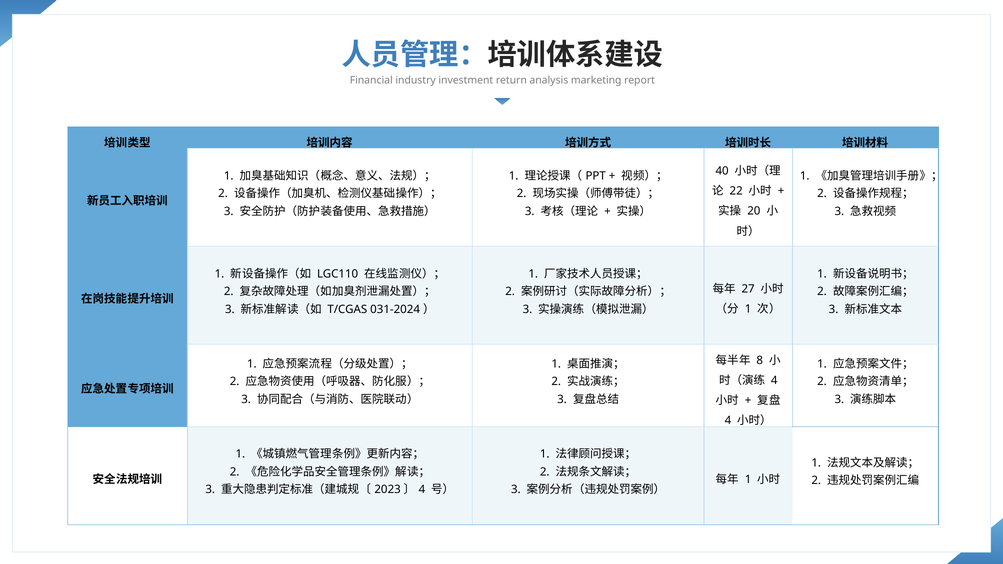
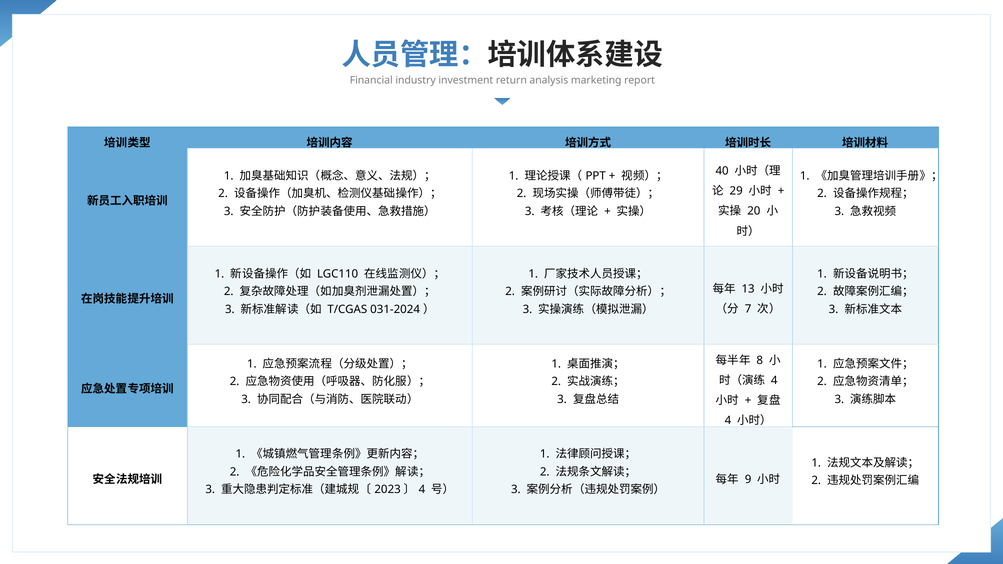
22: 22 -> 29 (736, 191)
27: 27 -> 13 (748, 289)
1: 1 -> 7 (748, 309)
1: 1 -> 9 (748, 479)
